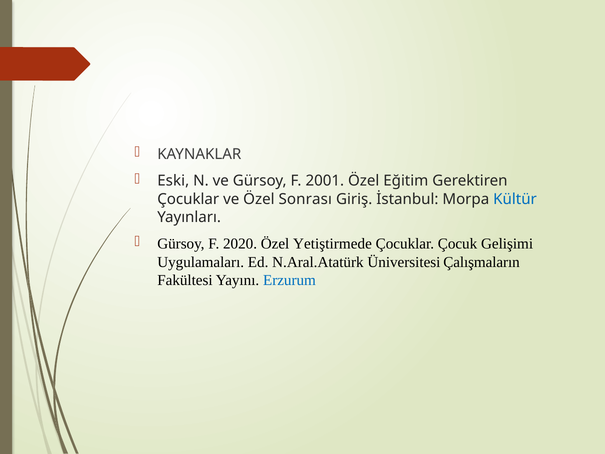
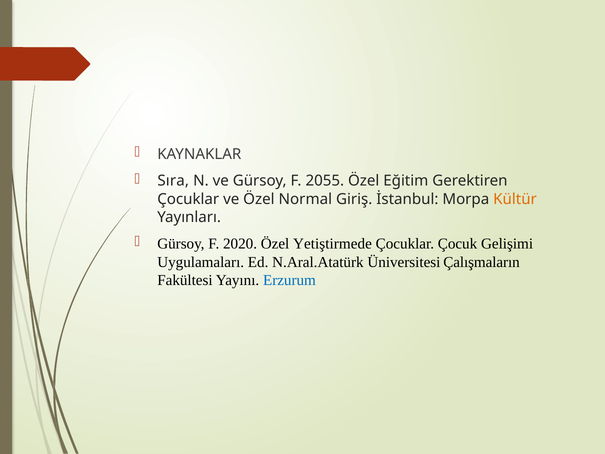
Eski: Eski -> Sıra (173, 181)
2001: 2001 -> 2055 (325, 181)
Sonrası: Sonrası -> Normal (305, 199)
Kültür colour: blue -> orange (515, 199)
